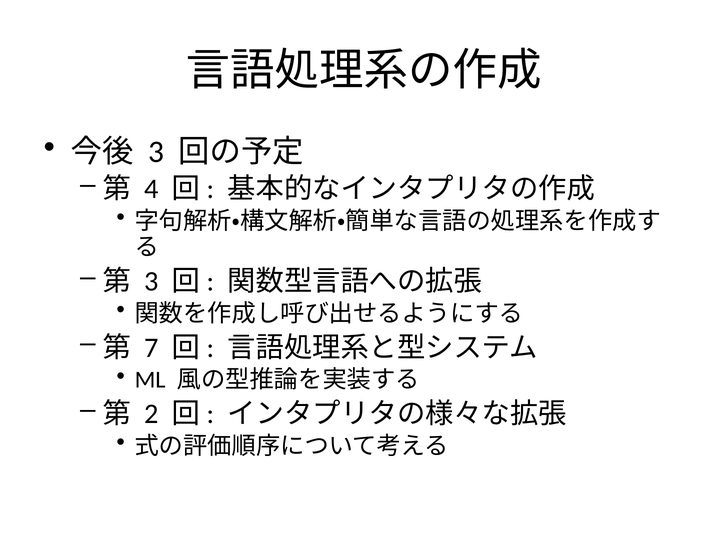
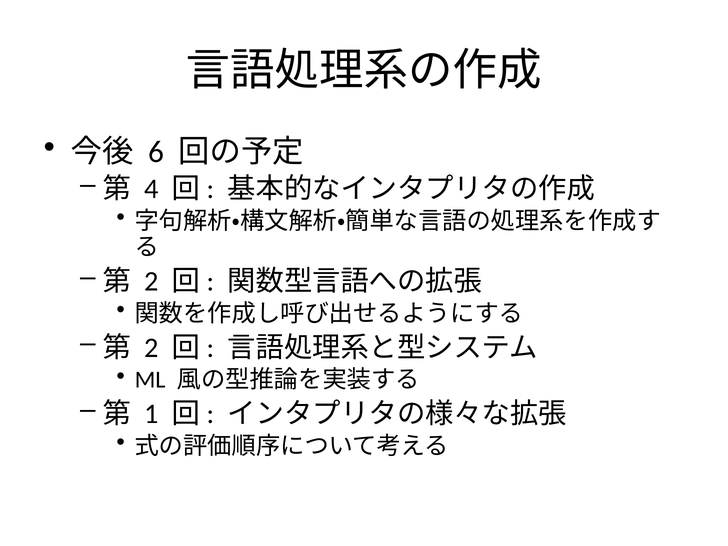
3: 3 -> 6 (156, 152)
3: 3 -> 2 (151, 281)
7: 7 -> 2 (151, 348)
2: 2 -> 1 (151, 414)
